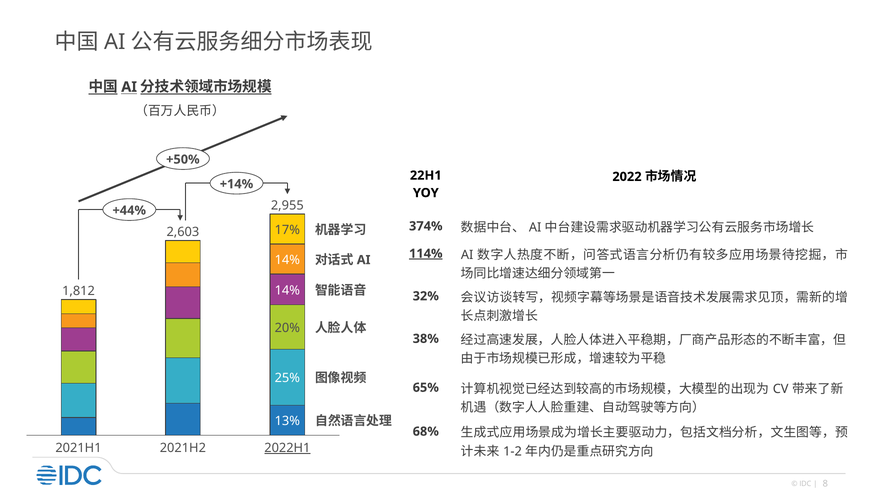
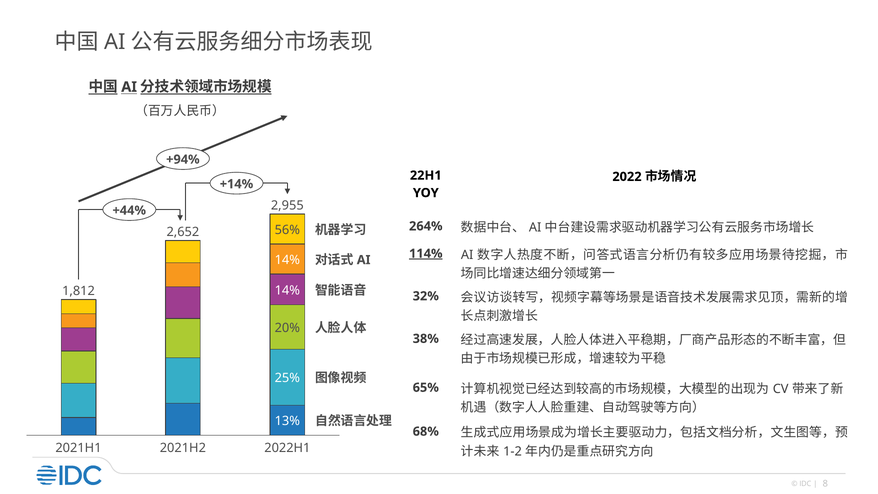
+50%: +50% -> +94% (183, 159)
374%: 374% -> 264% (426, 226)
17%: 17% -> 56% (287, 230)
2,603: 2,603 -> 2,652 (183, 232)
2022H1 underline: present -> none (287, 448)
